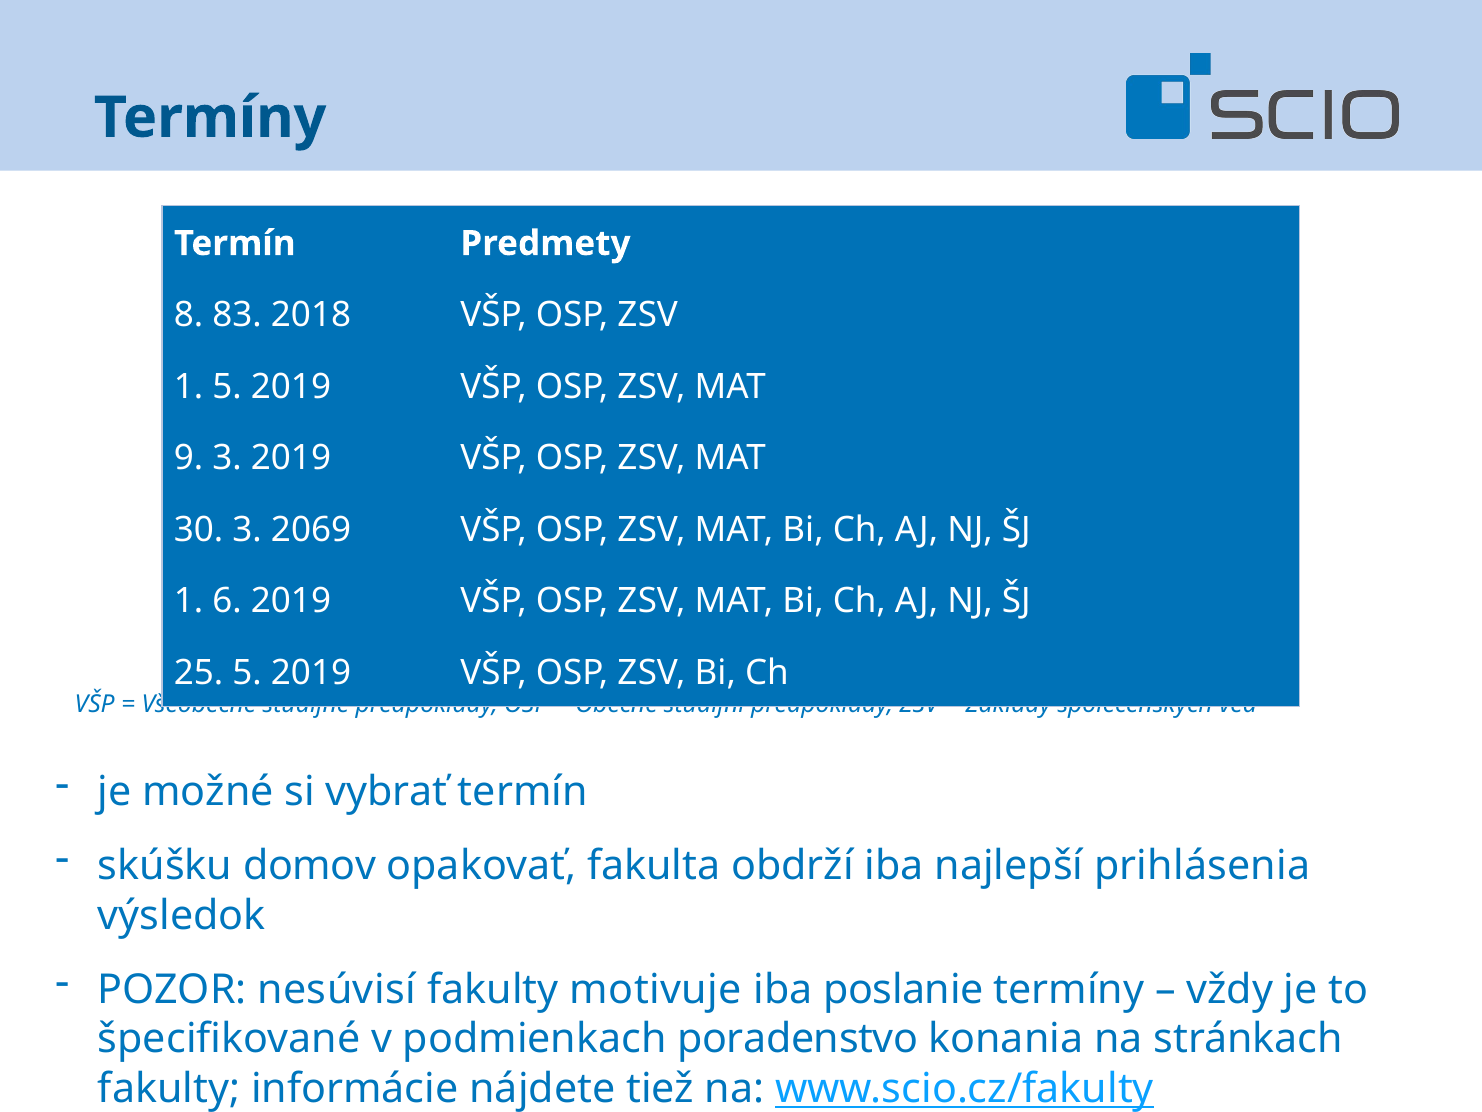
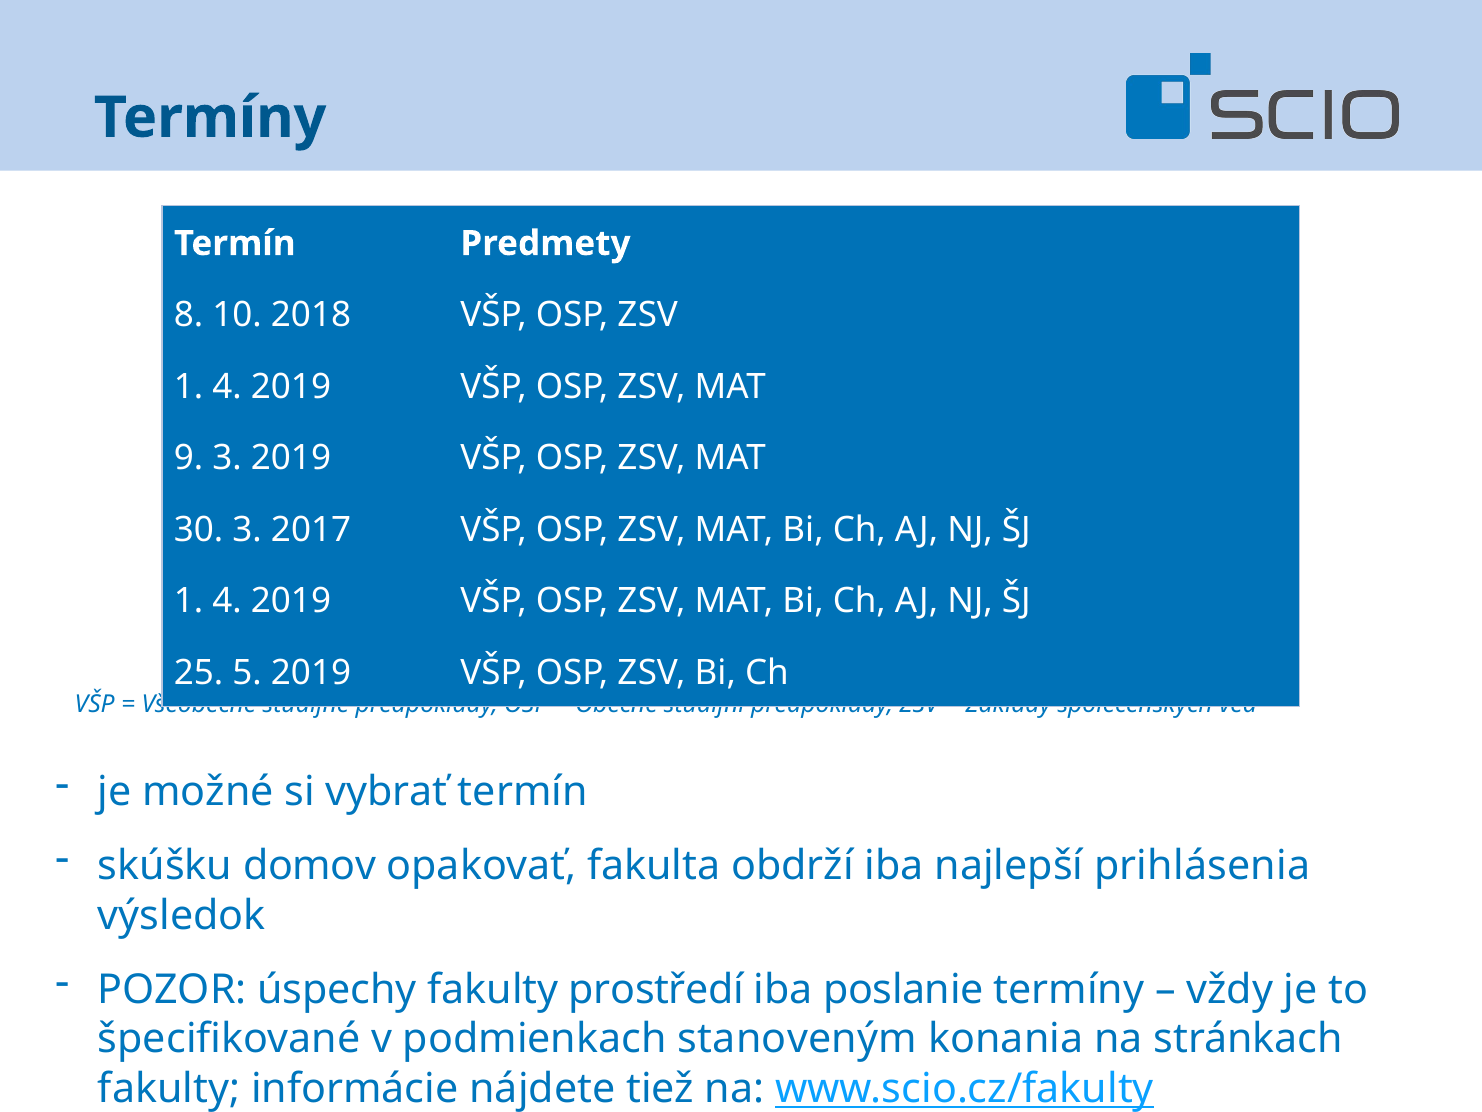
83: 83 -> 10 (237, 315)
5: 5 -> 4 (227, 386)
2069: 2069 -> 2017 (311, 529)
6: 6 -> 4 (227, 601)
nesúvisí: nesúvisí -> úspechy (337, 989)
motivuje: motivuje -> prostředí (656, 989)
poradenstvo: poradenstvo -> stanoveným (798, 1039)
